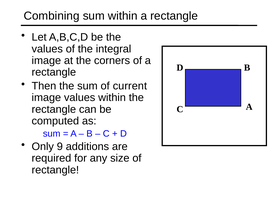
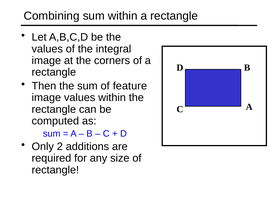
current: current -> feature (130, 86)
9: 9 -> 2 (60, 147)
